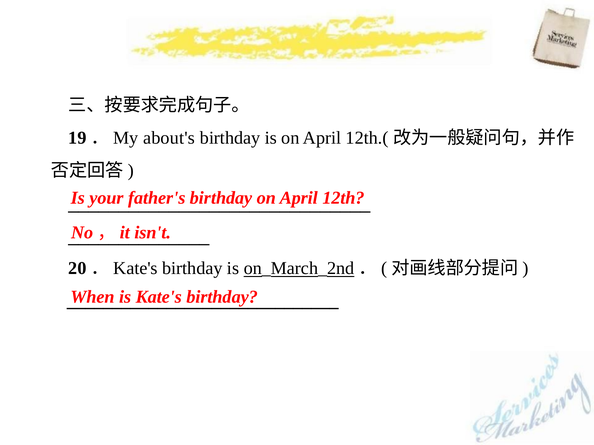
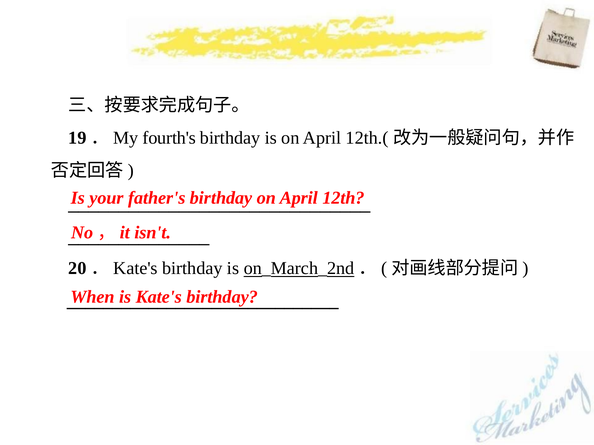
about's: about's -> fourth's (169, 138)
